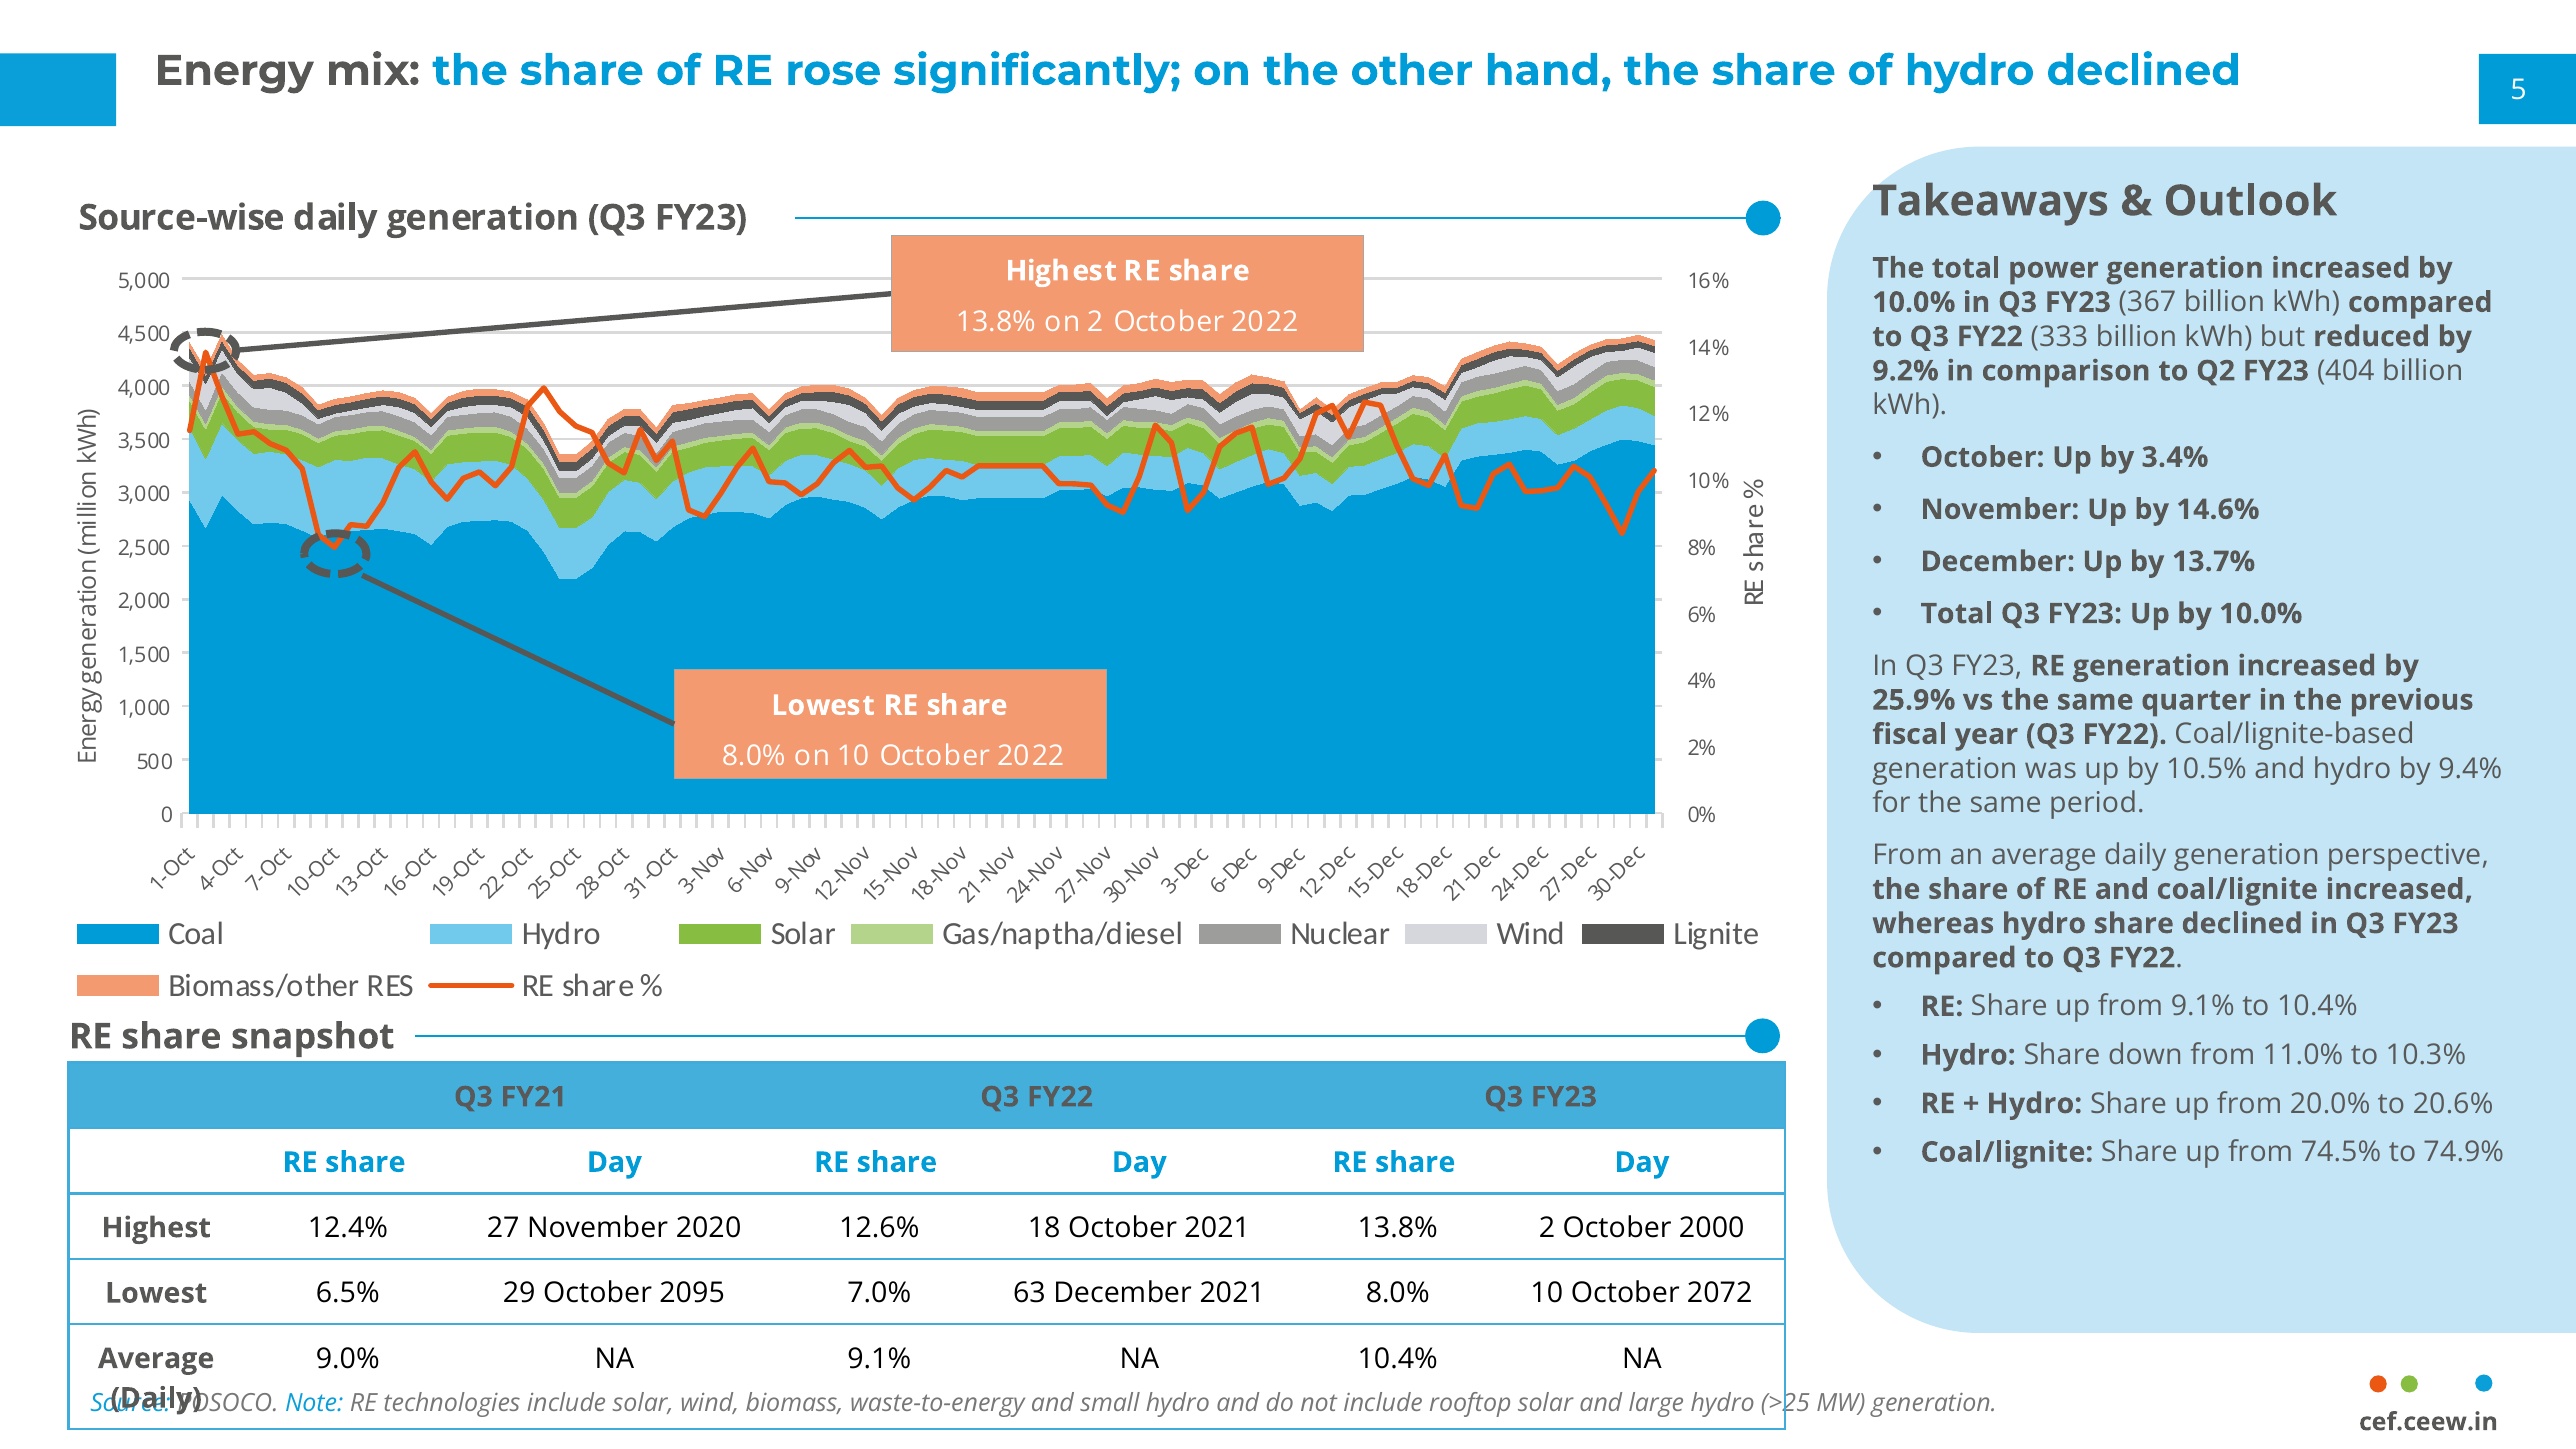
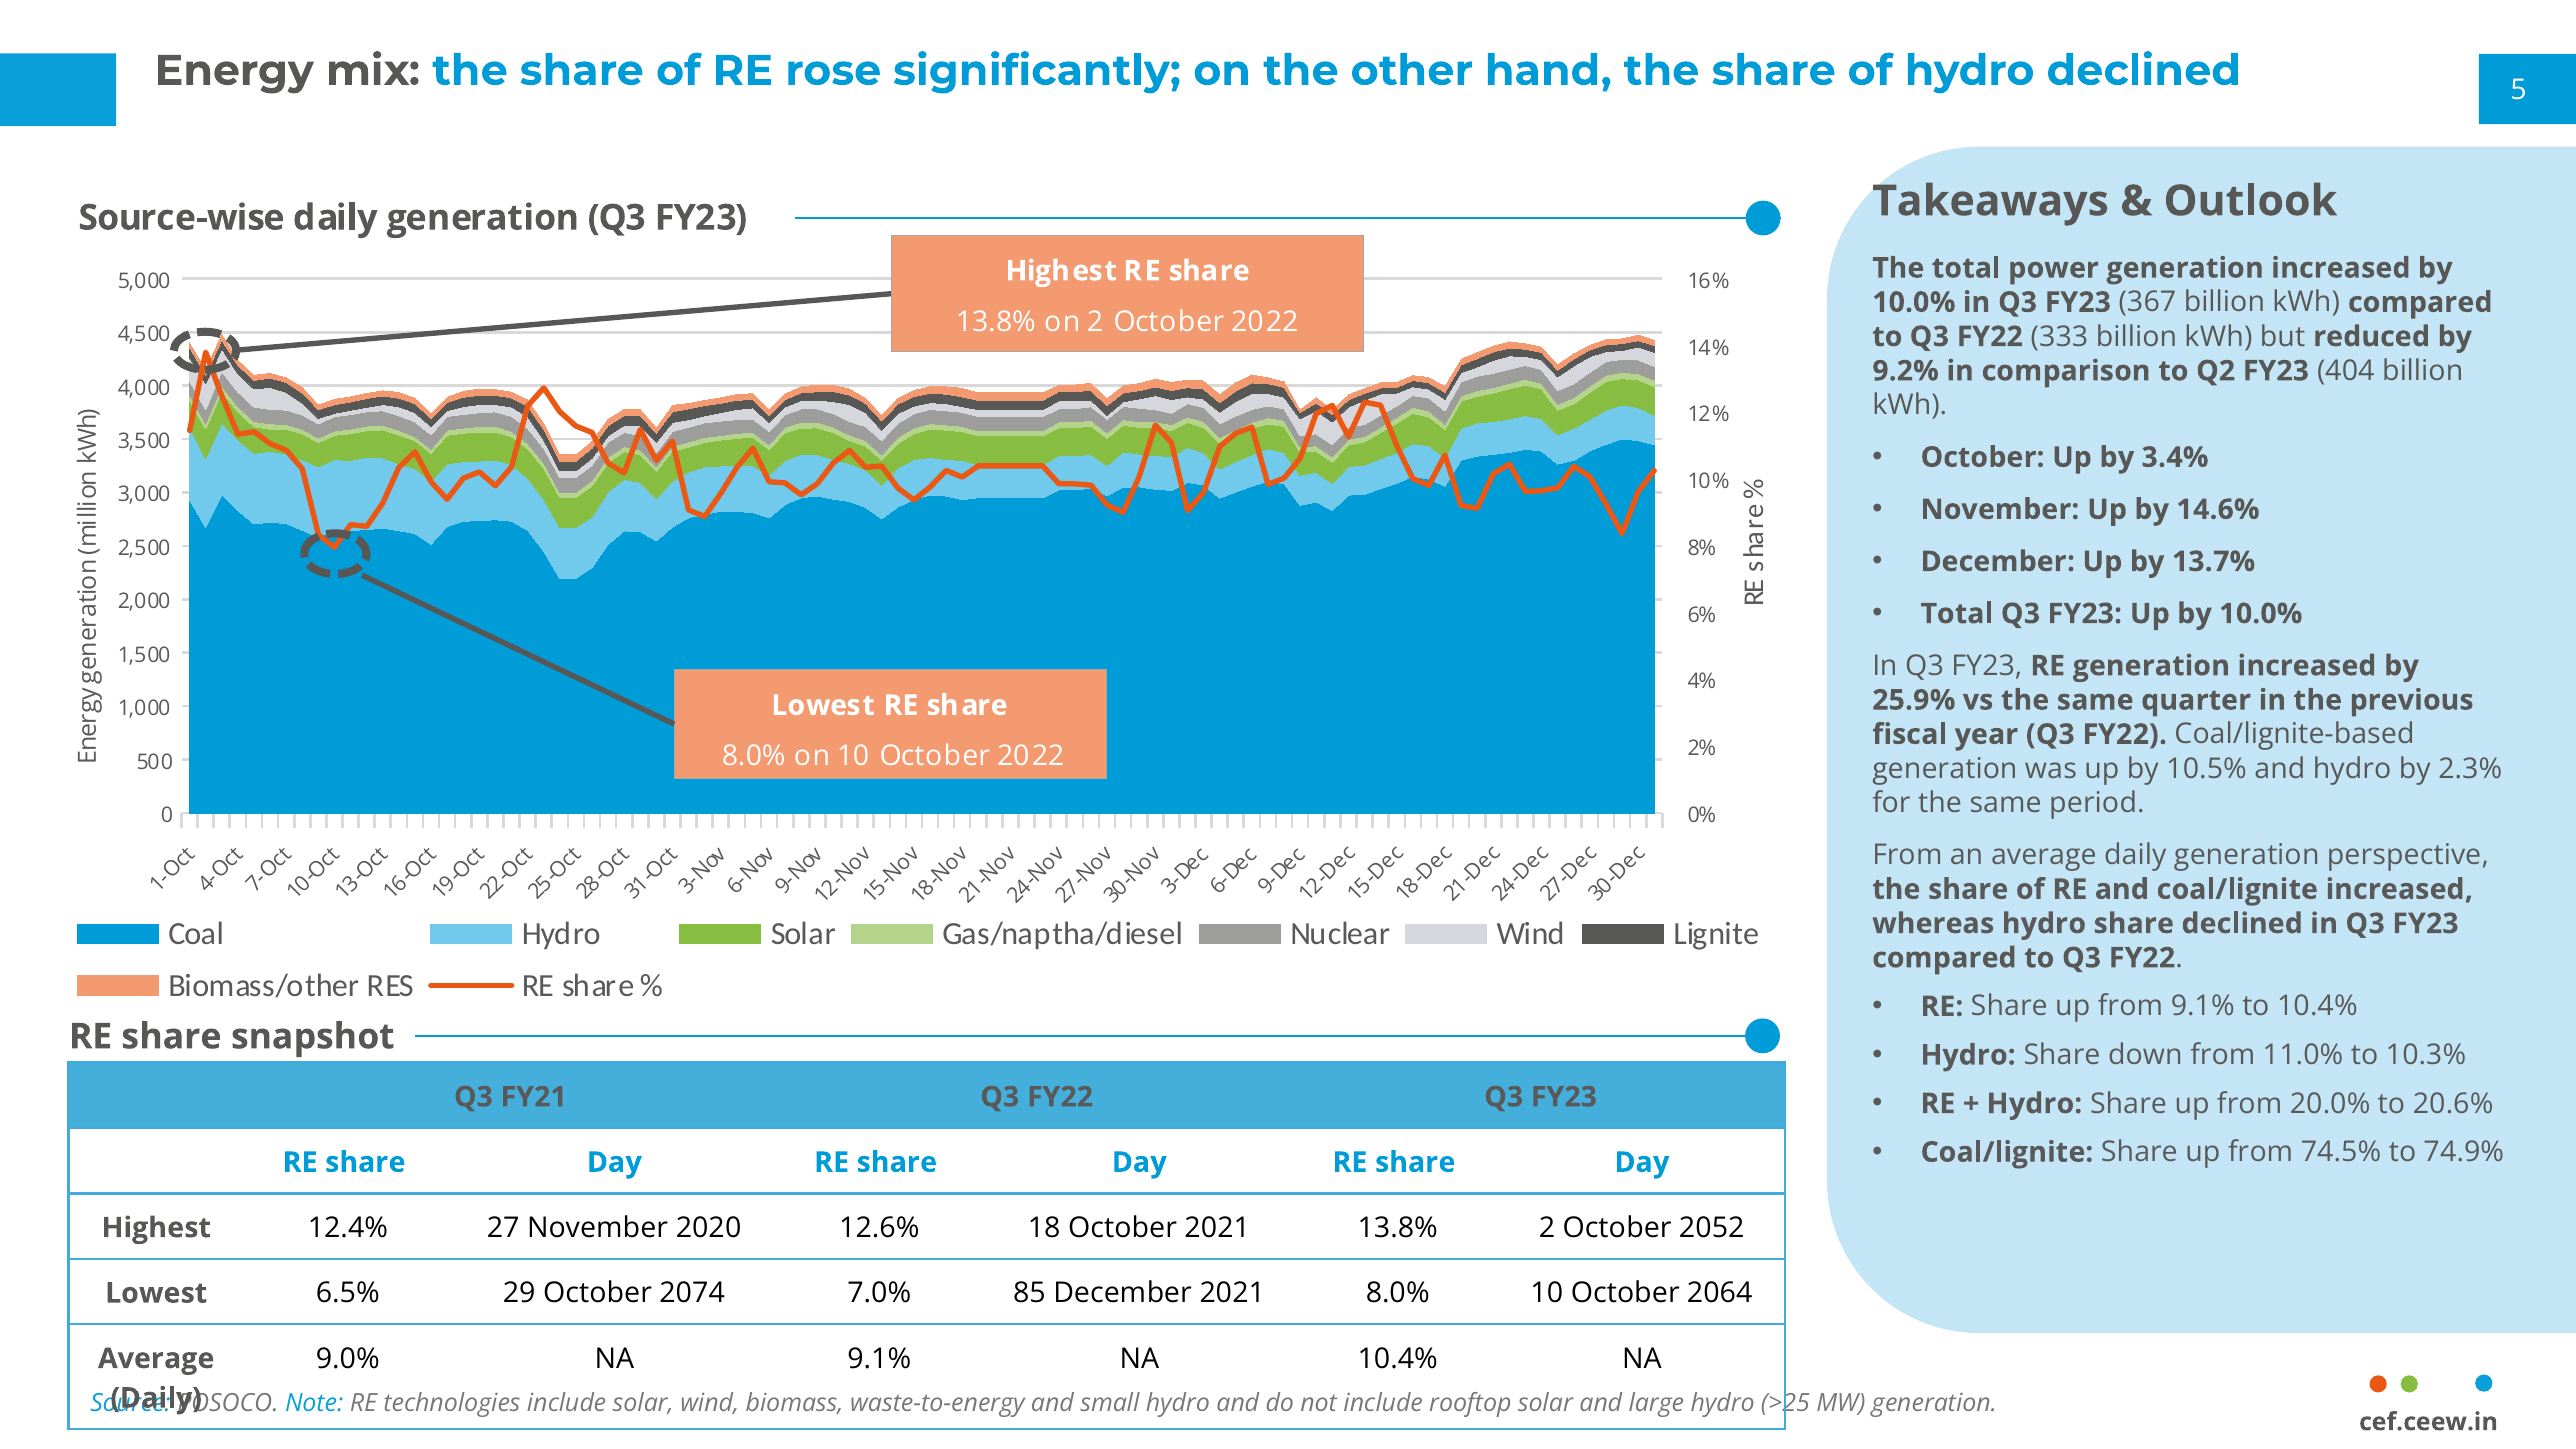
9.4%: 9.4% -> 2.3% (2470, 769)
2000: 2000 -> 2052 (1712, 1228)
2095: 2095 -> 2074 (692, 1293)
63: 63 -> 85 (1029, 1293)
2072: 2072 -> 2064 (1720, 1293)
